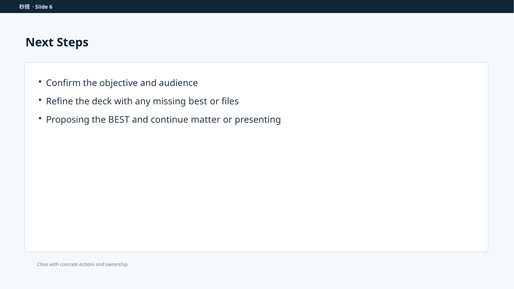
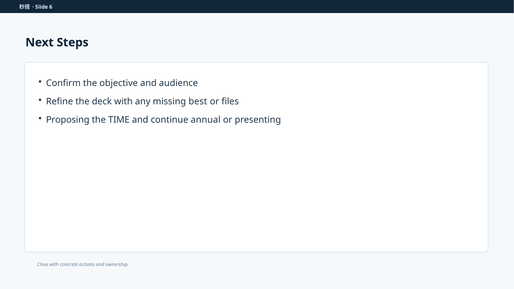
the BEST: BEST -> TIME (119, 120)
matter: matter -> annual (206, 120)
